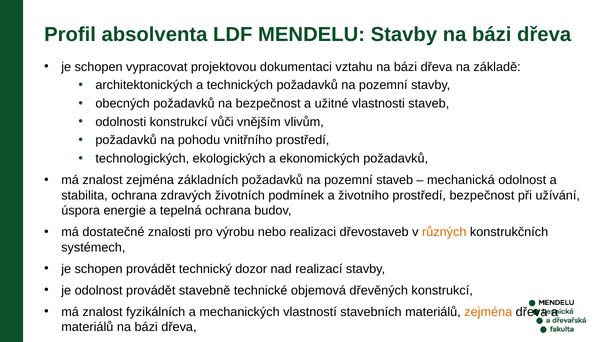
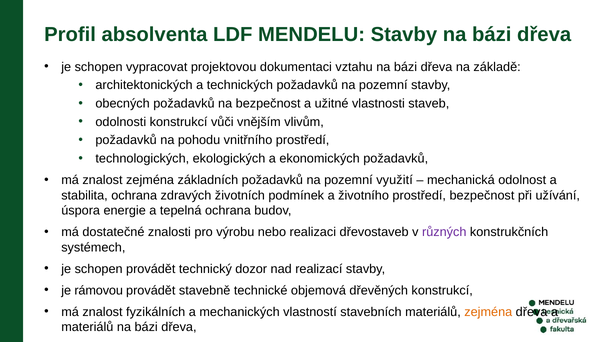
pozemní staveb: staveb -> využití (395, 180)
různých colour: orange -> purple (444, 232)
je odolnost: odolnost -> rámovou (99, 290)
